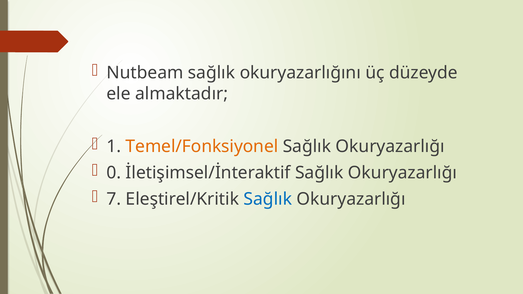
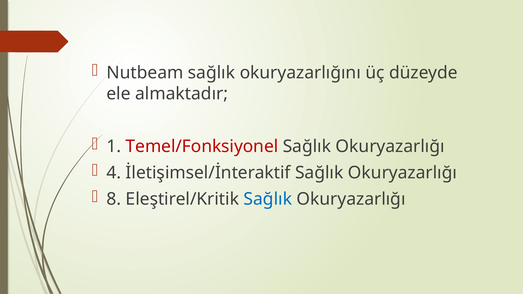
Temel/Fonksiyonel colour: orange -> red (202, 147)
0: 0 -> 4 (114, 173)
7: 7 -> 8 (114, 199)
